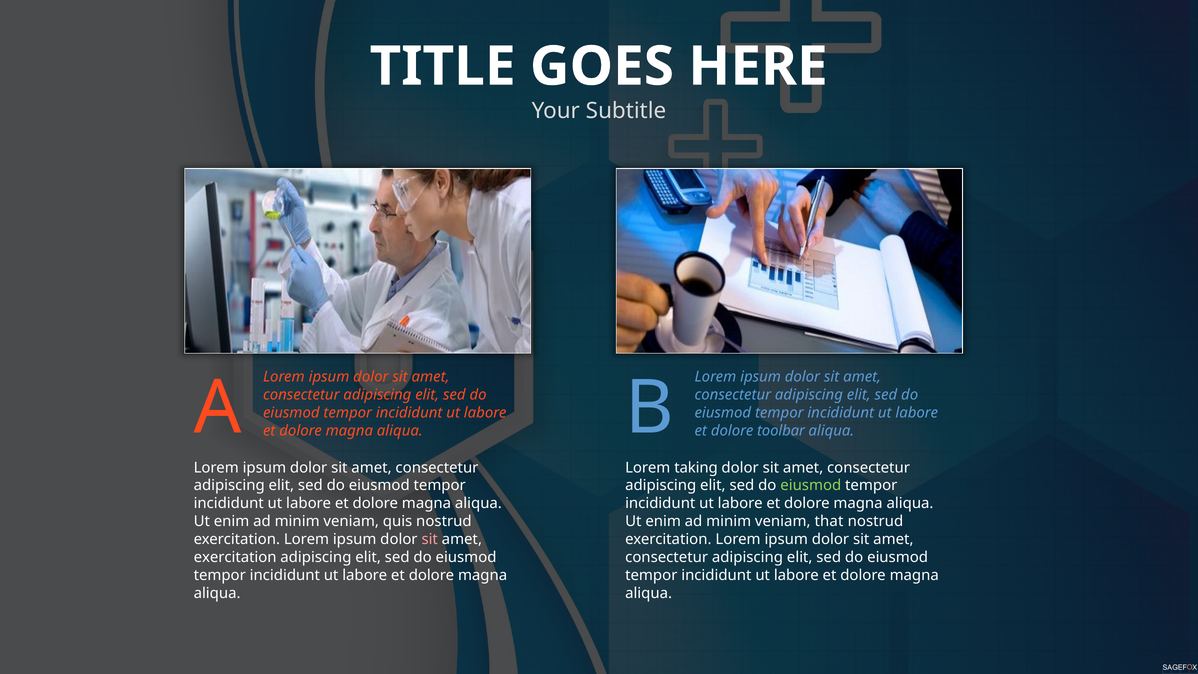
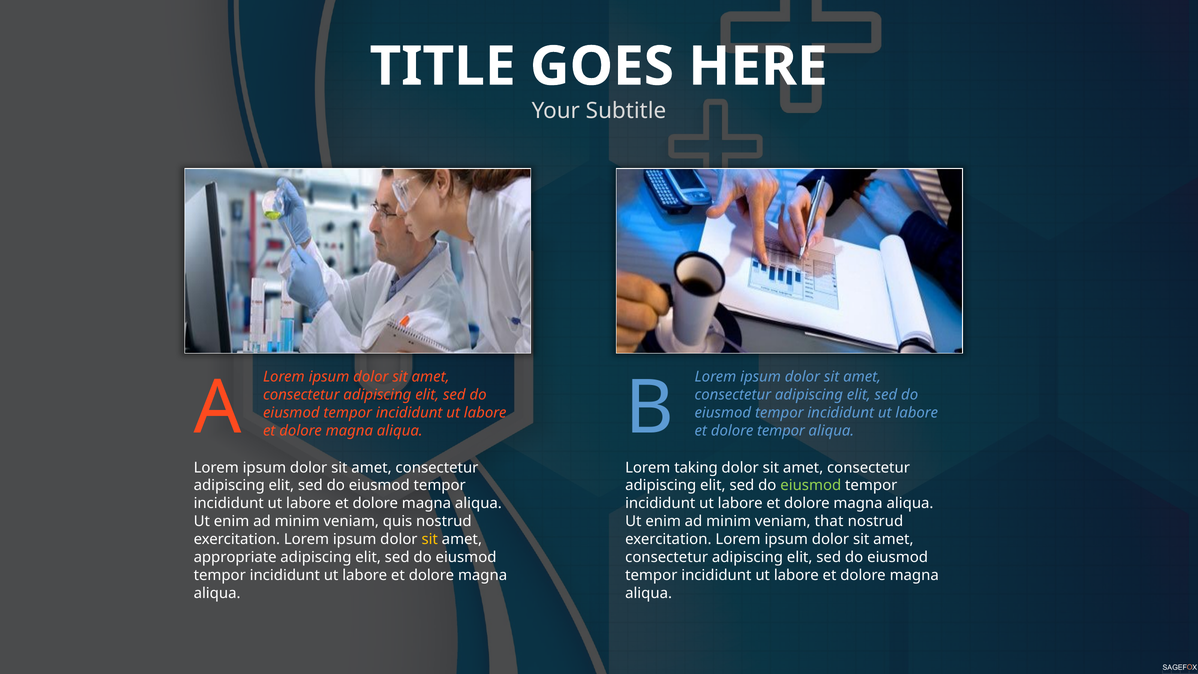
dolore toolbar: toolbar -> tempor (781, 431)
sit colour: pink -> yellow (430, 539)
exercitation: exercitation -> appropriate (235, 557)
